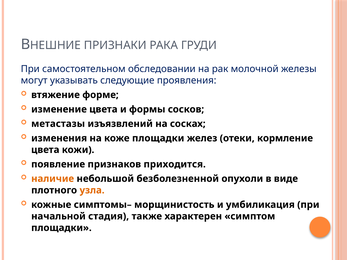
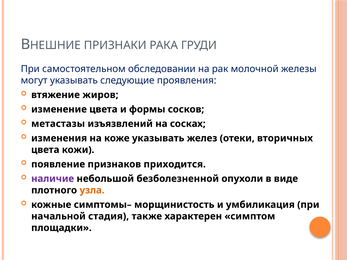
форме: форме -> жиров (100, 95)
коже площадки: площадки -> указывать (158, 138)
кормление: кормление -> вторичных (285, 138)
наличие colour: orange -> purple (53, 179)
